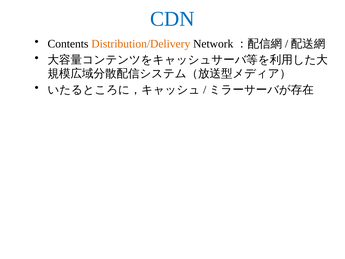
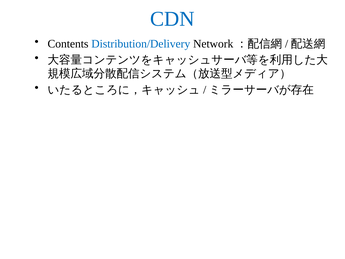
Distribution/Delivery colour: orange -> blue (141, 44)
